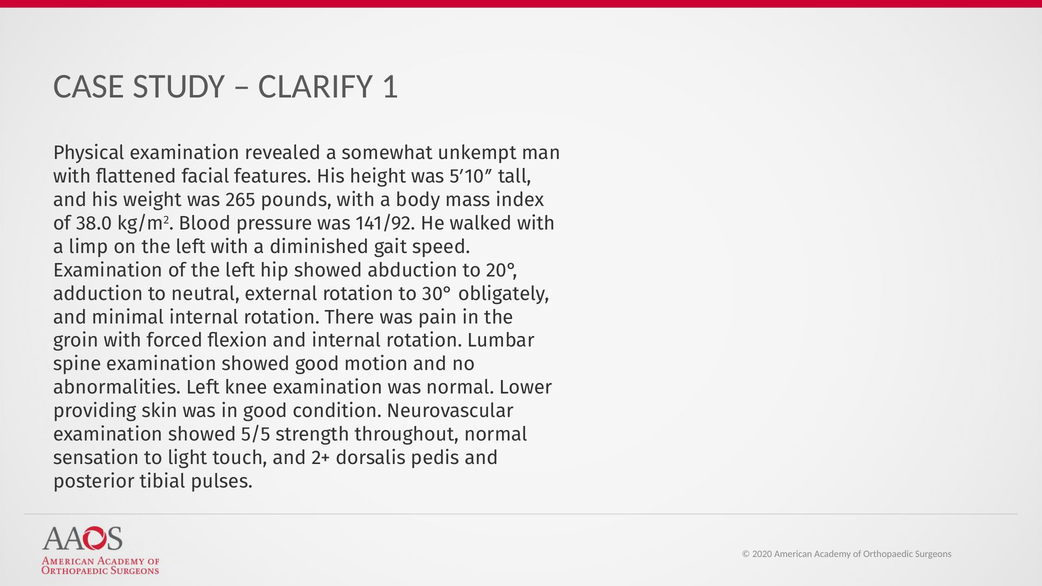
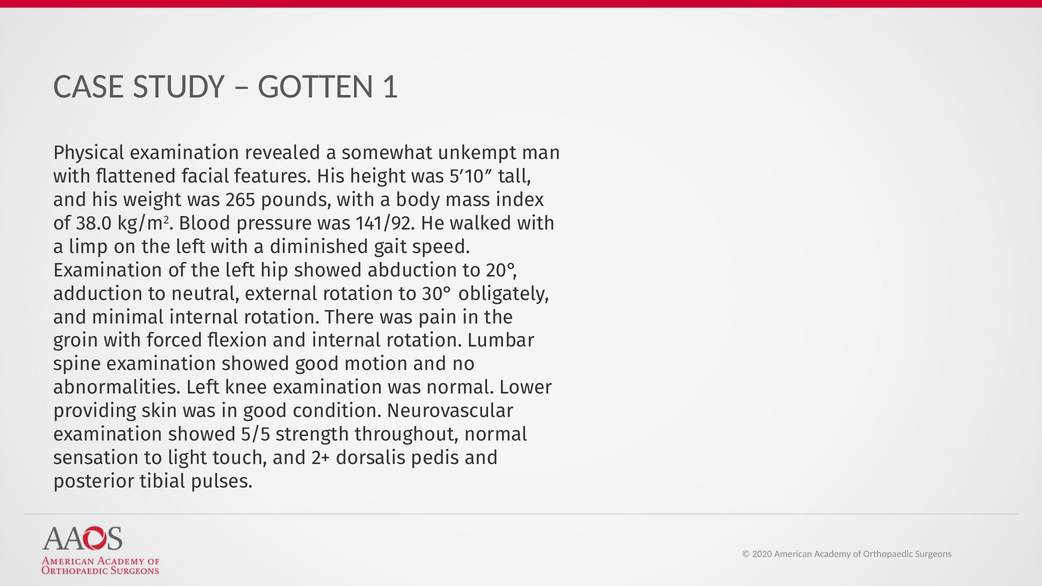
CLARIFY: CLARIFY -> GOTTEN (316, 86)
